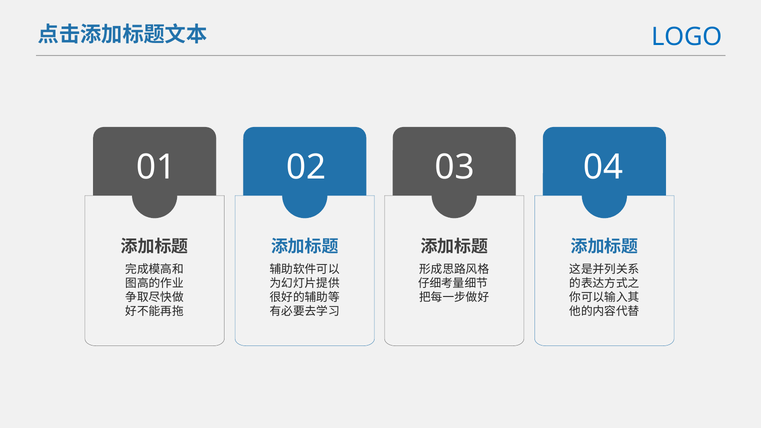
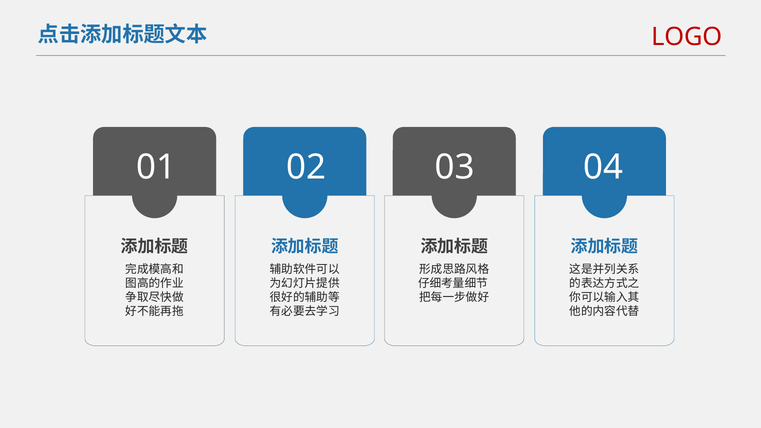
LOGO colour: blue -> red (687, 37)
